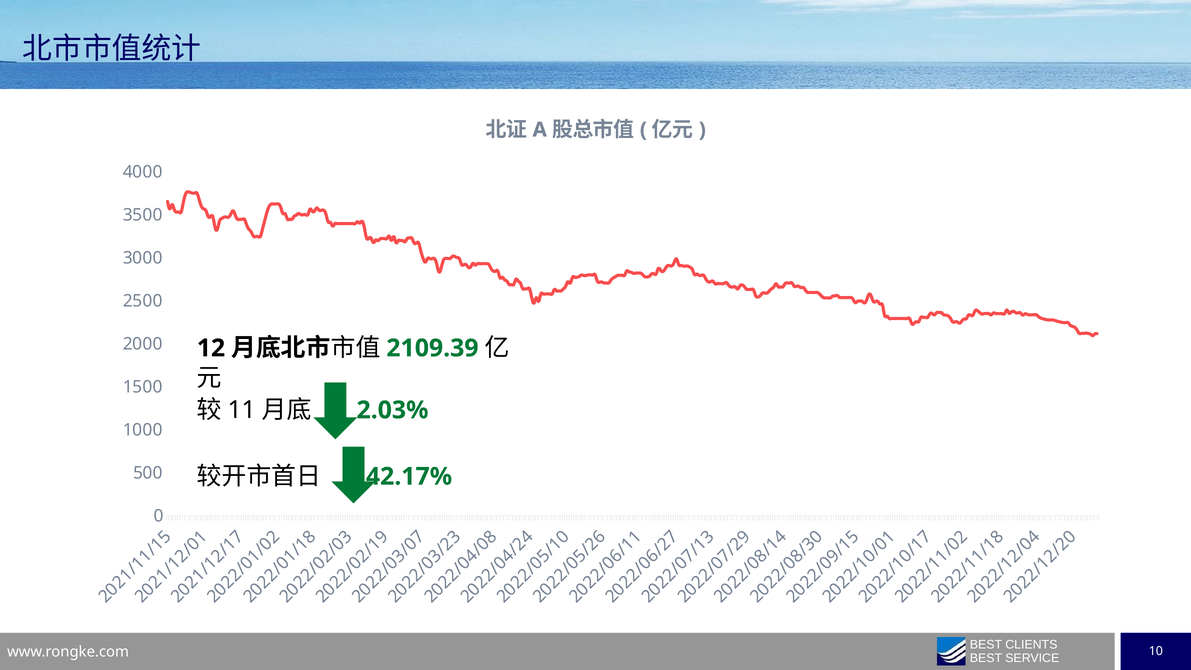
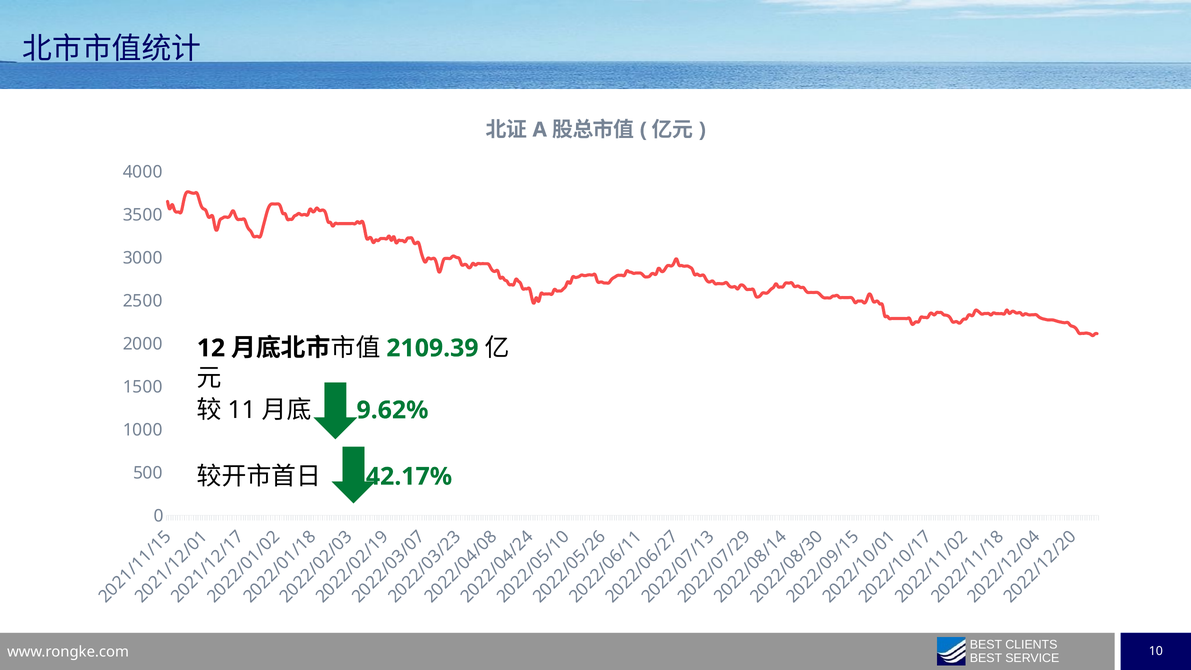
2.03%: 2.03% -> 9.62% (393, 410)
